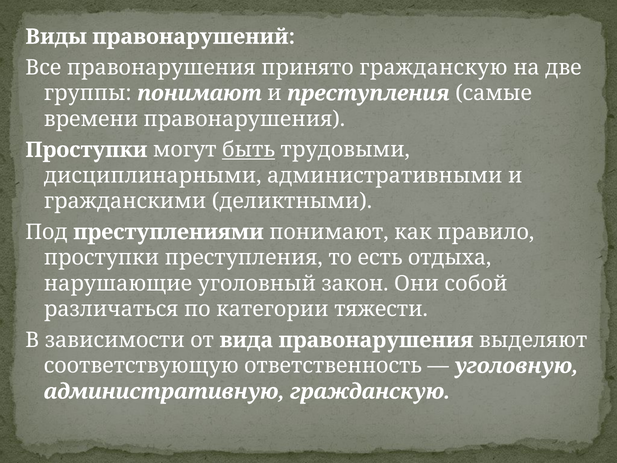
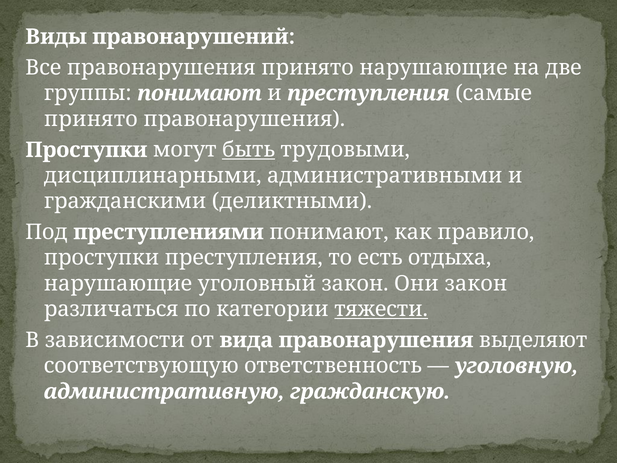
принято гражданскую: гражданскую -> нарушающие (433, 68)
времени: времени -> принято (91, 119)
Они собой: собой -> закон (476, 283)
тяжести underline: none -> present (381, 309)
